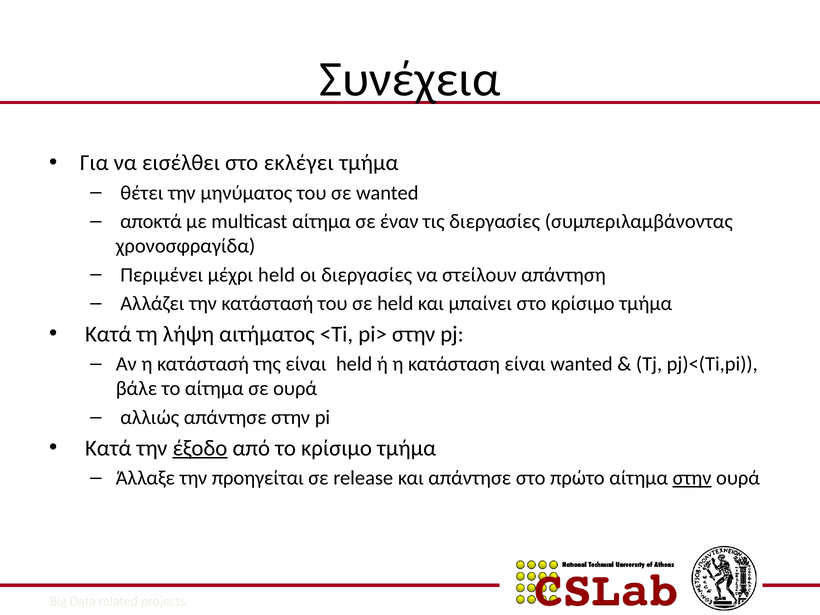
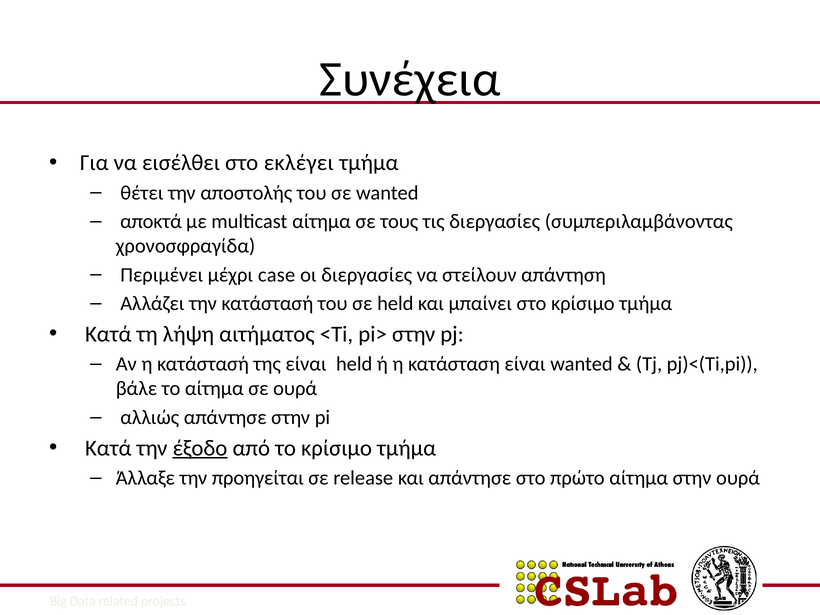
μηνύματος: μηνύματος -> αποστολής (246, 193)
έναν: έναν -> τους (399, 221)
μέχρι held: held -> case (277, 275)
στην underline: present -> none (692, 478)
